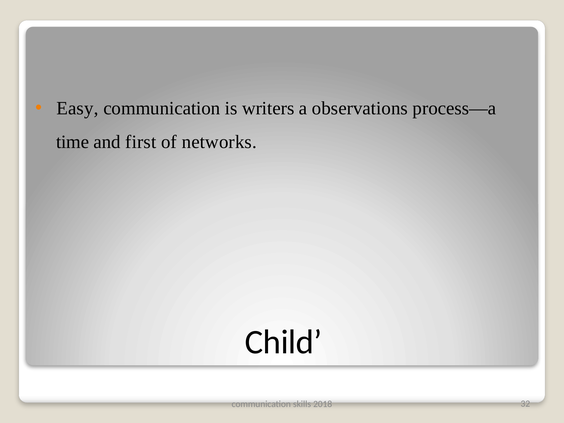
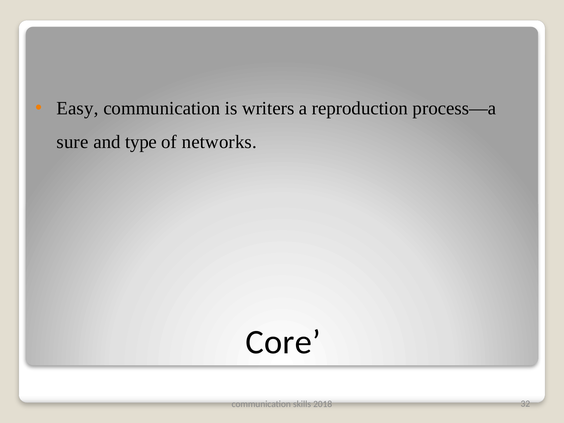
observations: observations -> reproduction (360, 108)
time: time -> sure (72, 142)
first: first -> type (141, 142)
Child: Child -> Core (283, 342)
